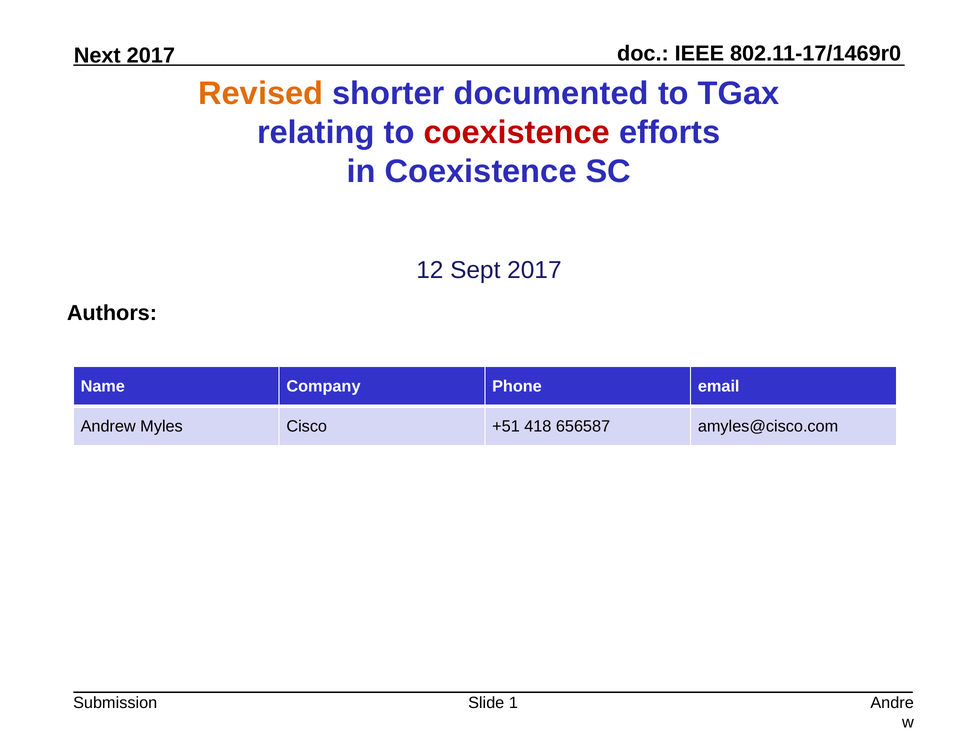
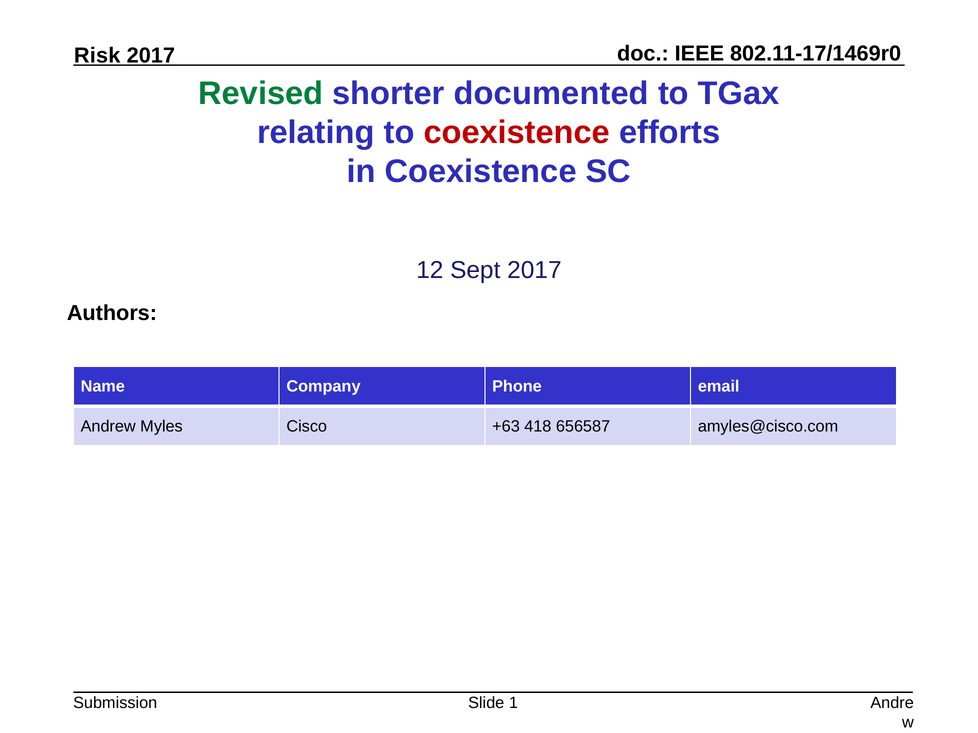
Next: Next -> Risk (97, 56)
Revised colour: orange -> green (261, 94)
+51: +51 -> +63 (506, 426)
